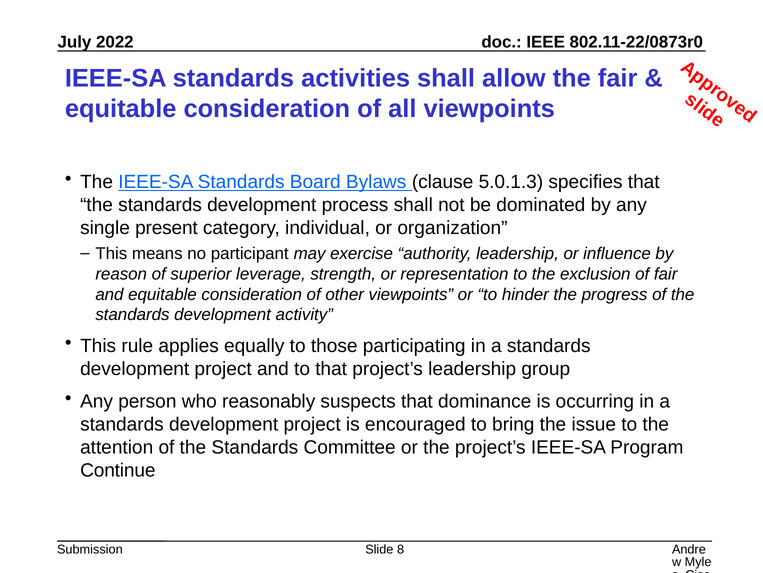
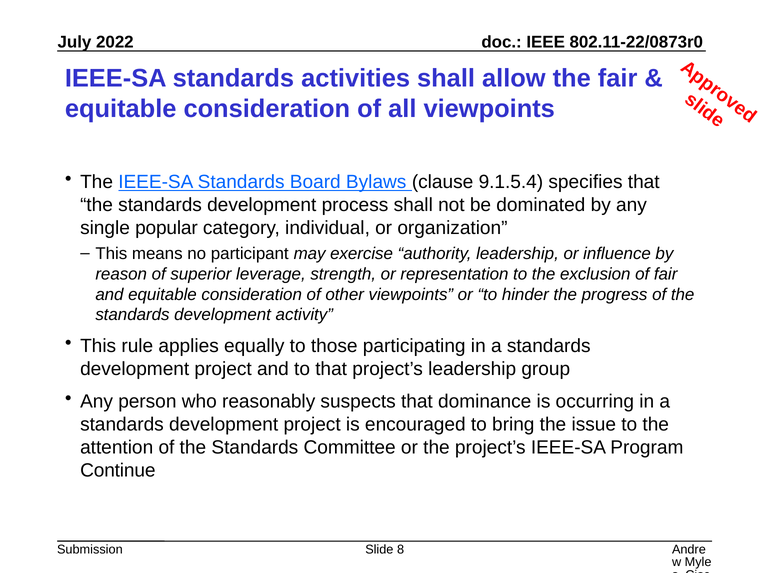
5.0.1.3: 5.0.1.3 -> 9.1.5.4 (511, 182)
present: present -> popular (166, 228)
